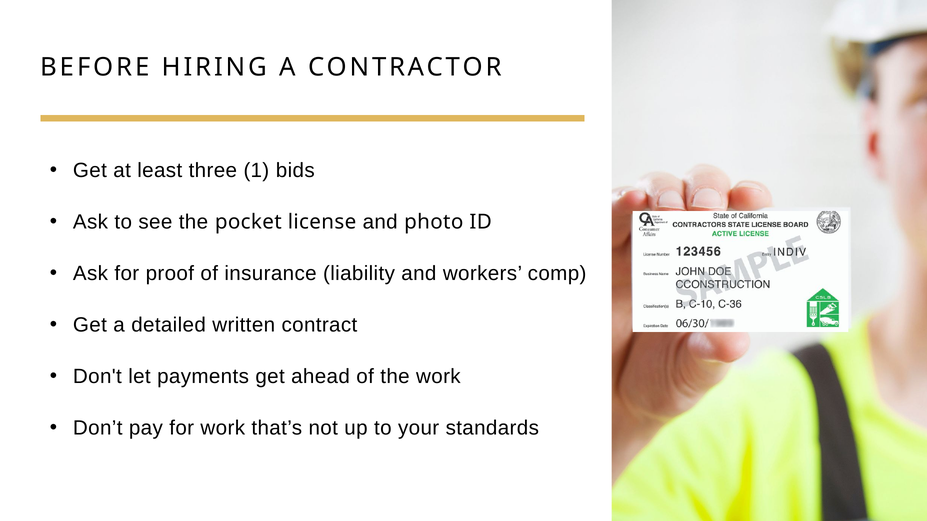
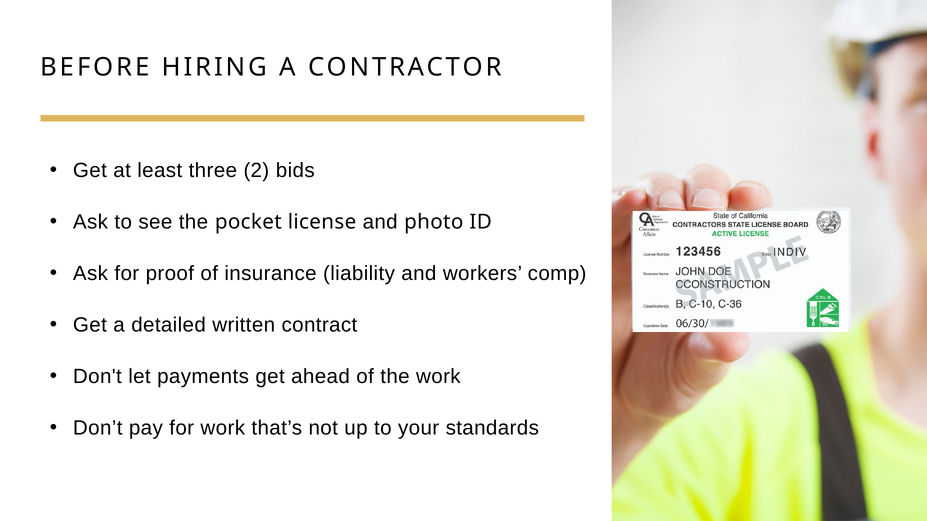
1: 1 -> 2 (256, 171)
